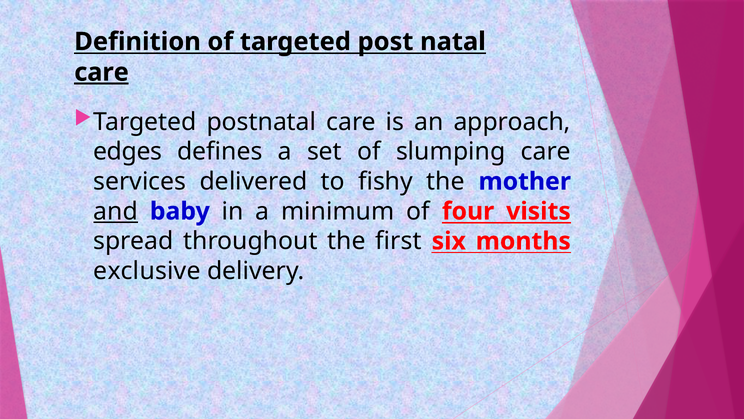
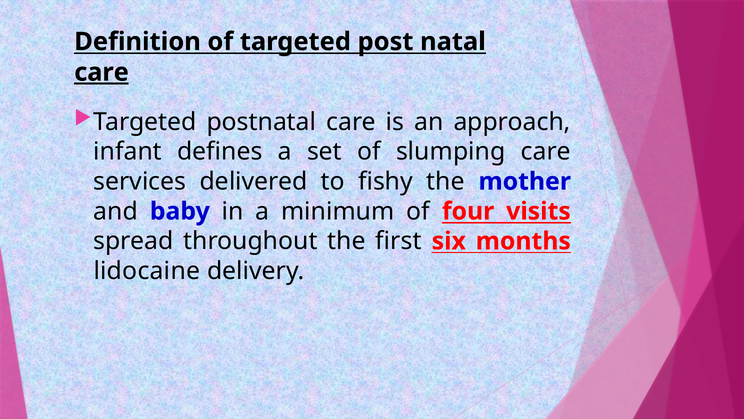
edges: edges -> infant (128, 152)
and underline: present -> none (116, 211)
exclusive: exclusive -> lidocaine (147, 271)
